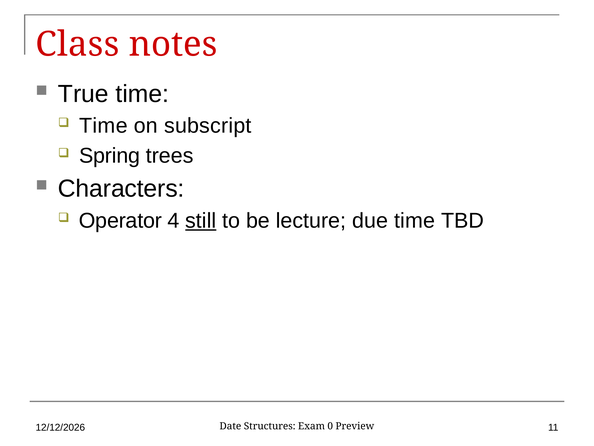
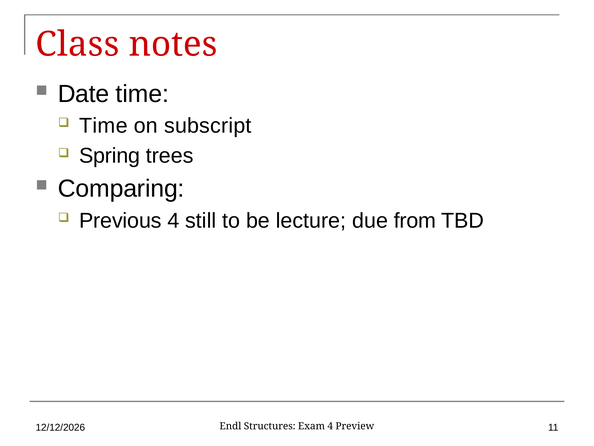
True: True -> Date (83, 94)
Characters: Characters -> Comparing (121, 189)
Operator: Operator -> Previous (120, 220)
still underline: present -> none (201, 220)
due time: time -> from (415, 220)
Date: Date -> Endl (230, 426)
Exam 0: 0 -> 4 (330, 426)
